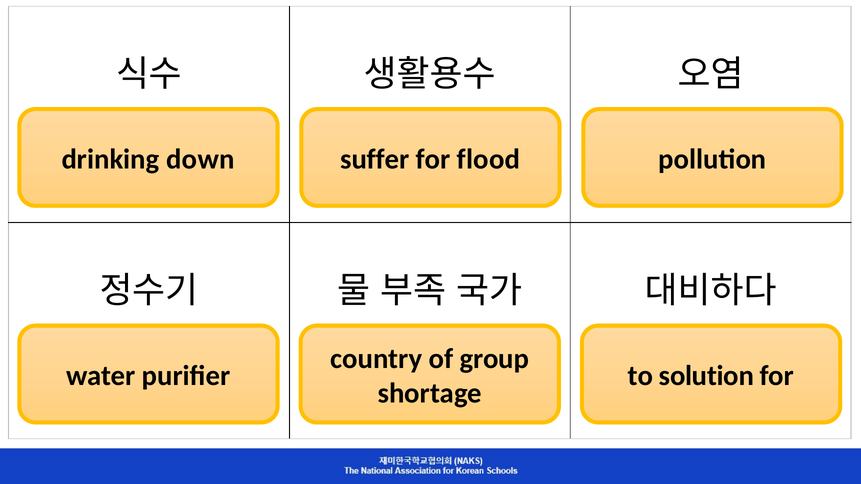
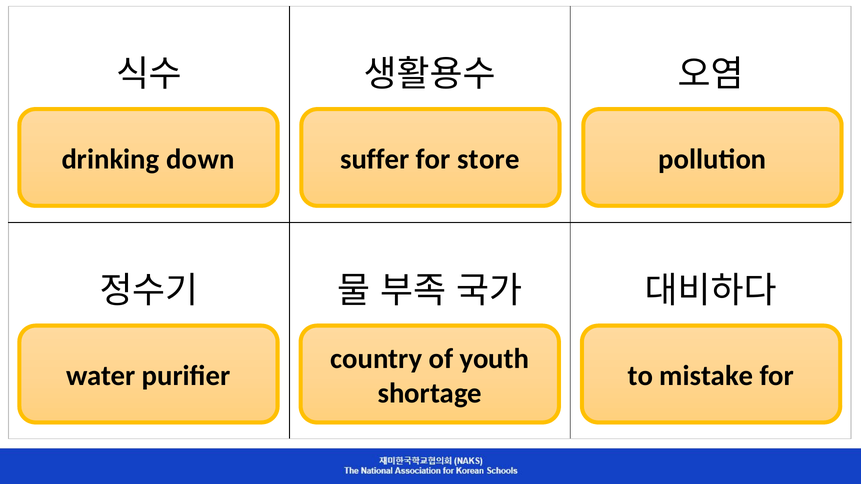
flood: flood -> store (488, 160)
group: group -> youth (494, 359)
solution: solution -> mistake (706, 376)
